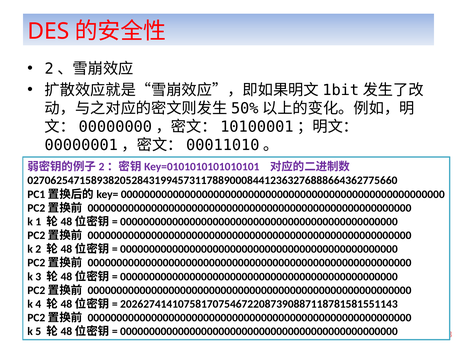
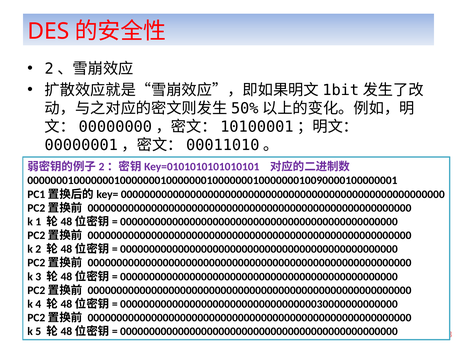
0270625471589382052843199457311788900084412363276888664362775660: 0270625471589382052843199457311788900084412363276888664362775660 -> 0000000100000001000000010000000100000001000000010090000100000001 (212, 180)
202627414107581707546722087390887118781581551143: 202627414107581707546722087390887118781581551143 -> 000000000000000000000000000000000030000000000000 (259, 304)
